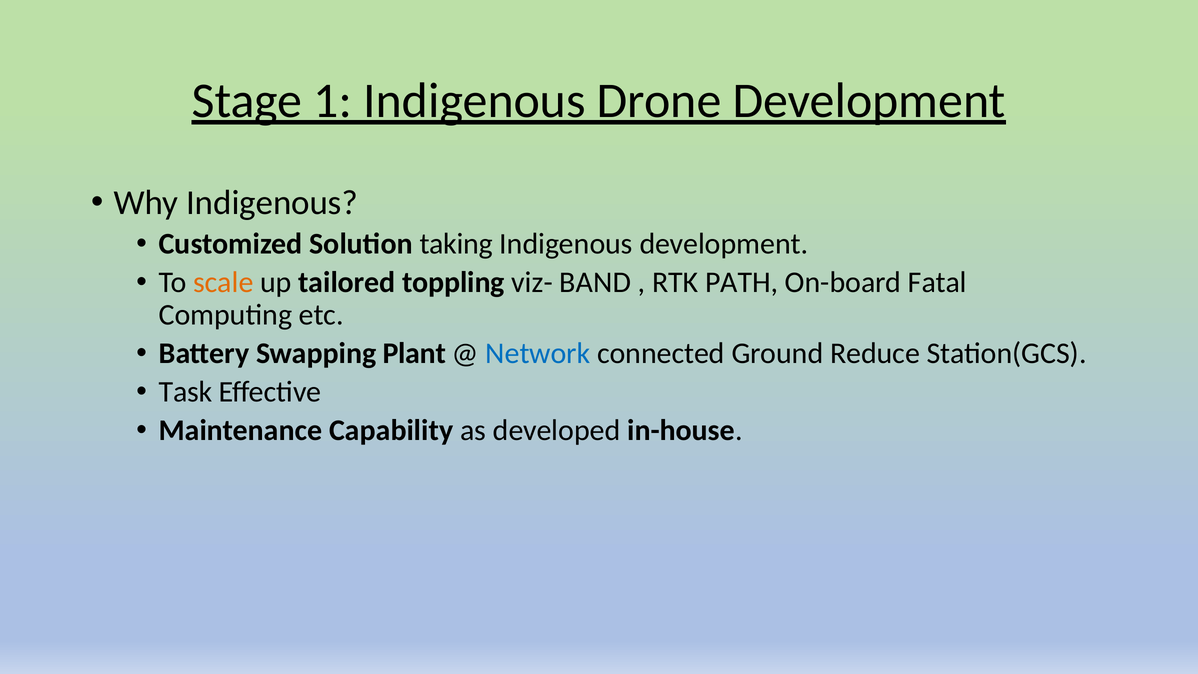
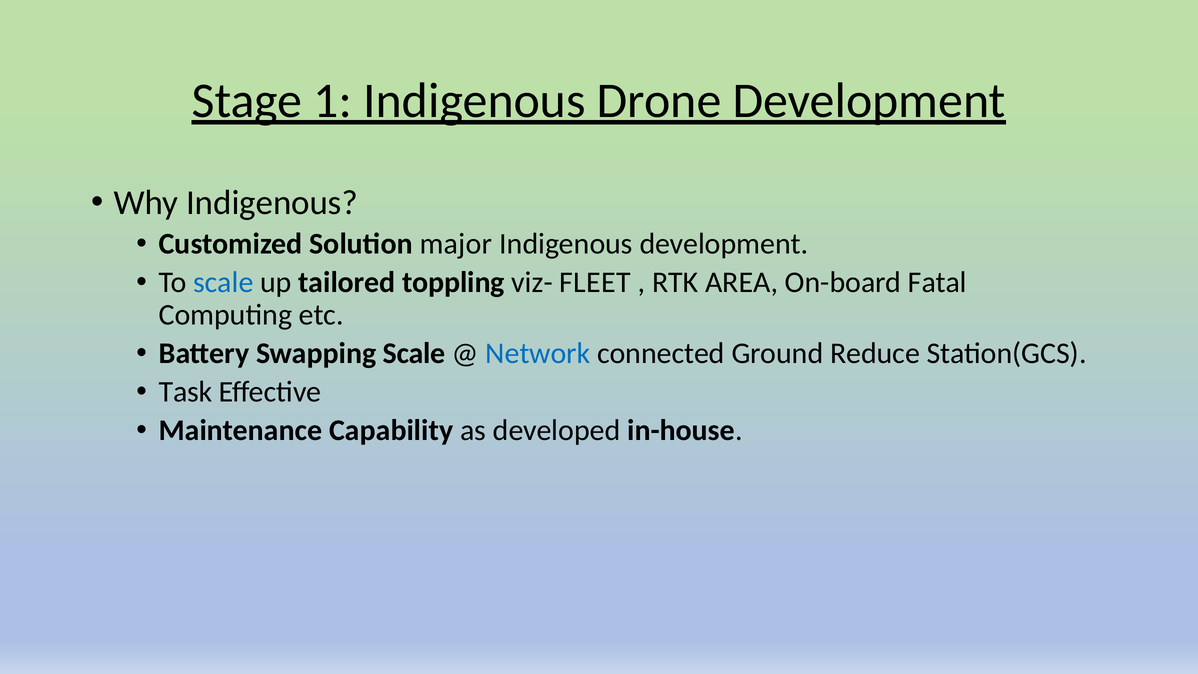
taking: taking -> major (456, 244)
scale colour: orange -> blue (223, 282)
BAND: BAND -> FLEET (595, 282)
PATH: PATH -> AREA (742, 282)
Swapping Plant: Plant -> Scale (414, 353)
